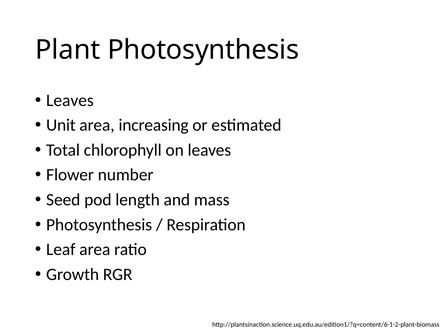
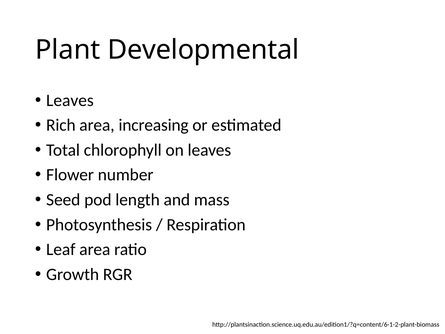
Plant Photosynthesis: Photosynthesis -> Developmental (203, 50)
Unit: Unit -> Rich (61, 125)
